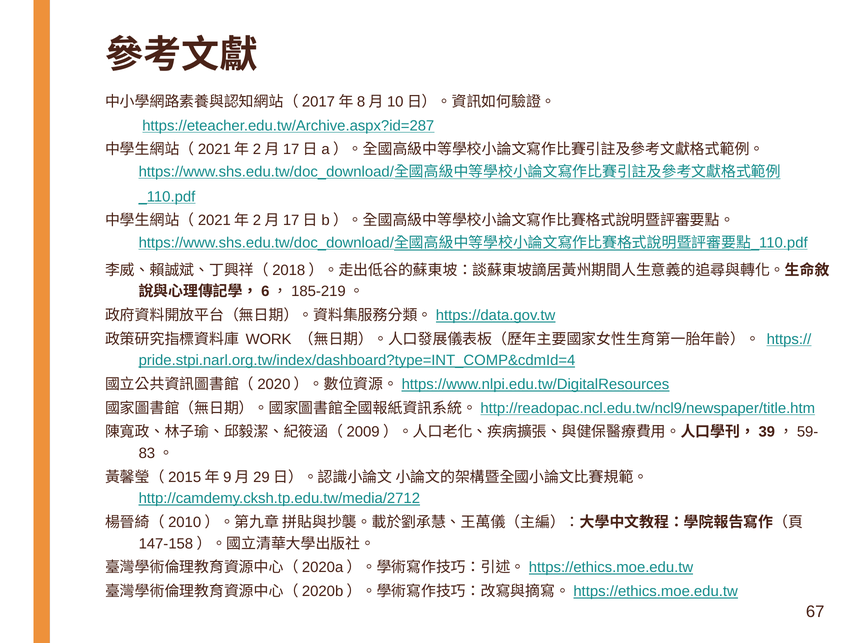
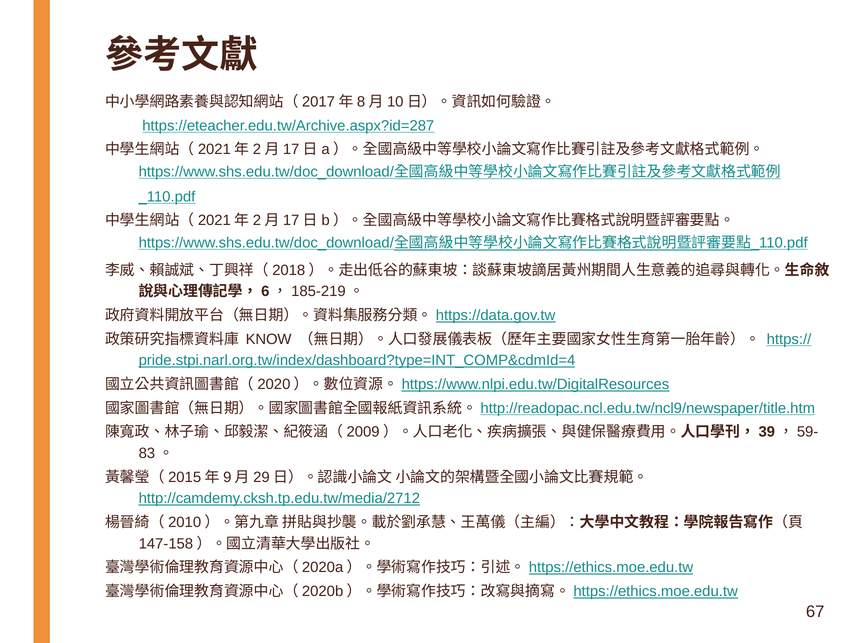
WORK: WORK -> KNOW (269, 339)
